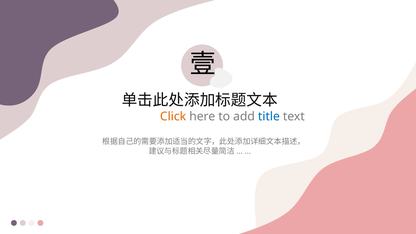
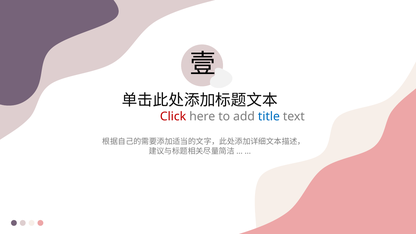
Click colour: orange -> red (173, 116)
